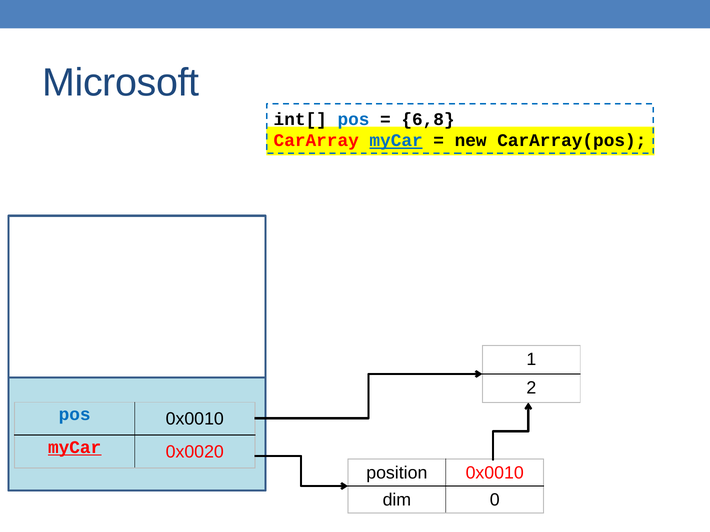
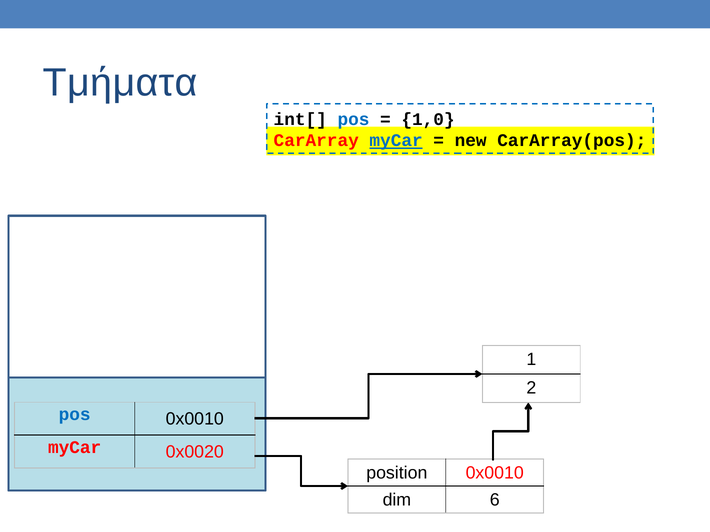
Microsoft: Microsoft -> Τμήματα (120, 83)
6,8: 6,8 -> 1,0 (428, 119)
myCar underline: present -> none (75, 448)
0: 0 -> 6 (495, 500)
